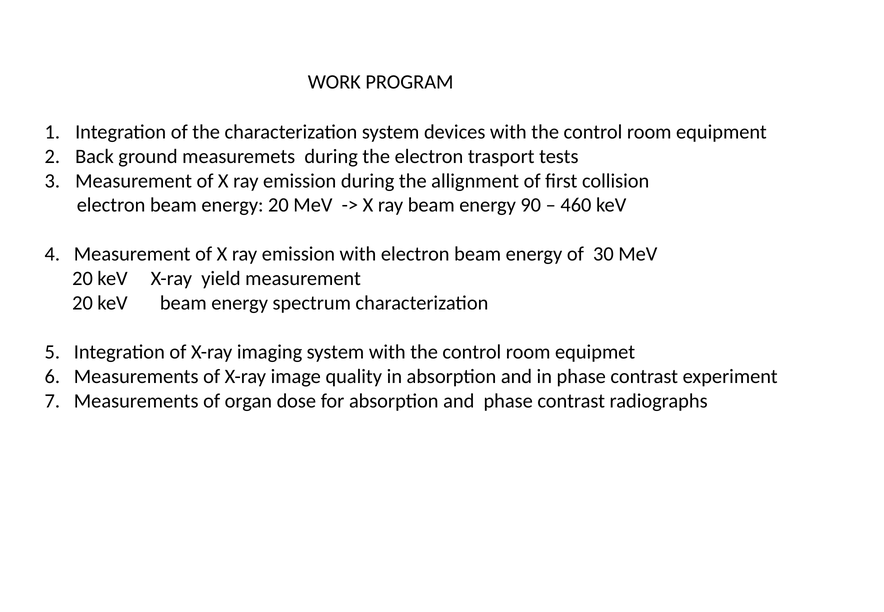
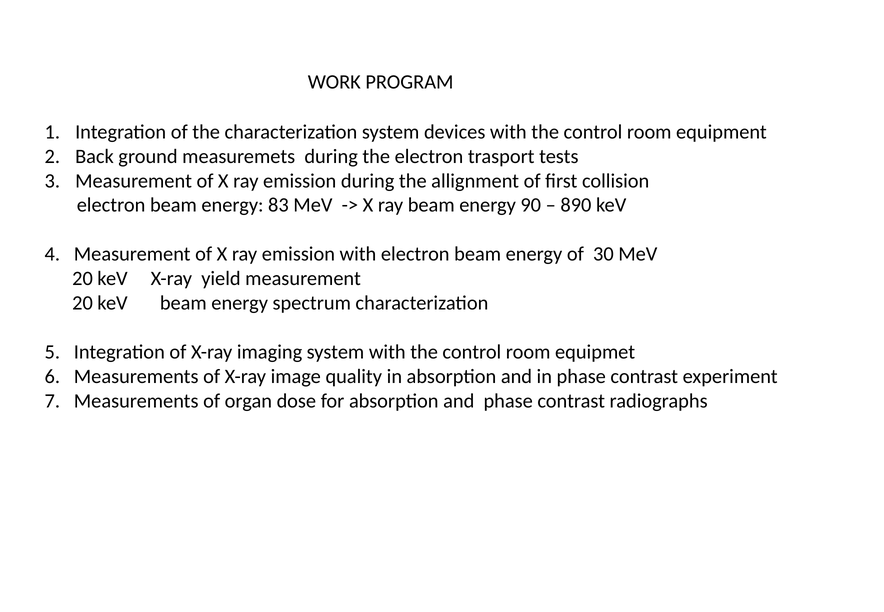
energy 20: 20 -> 83 (278, 205)
460: 460 -> 890 (576, 205)
